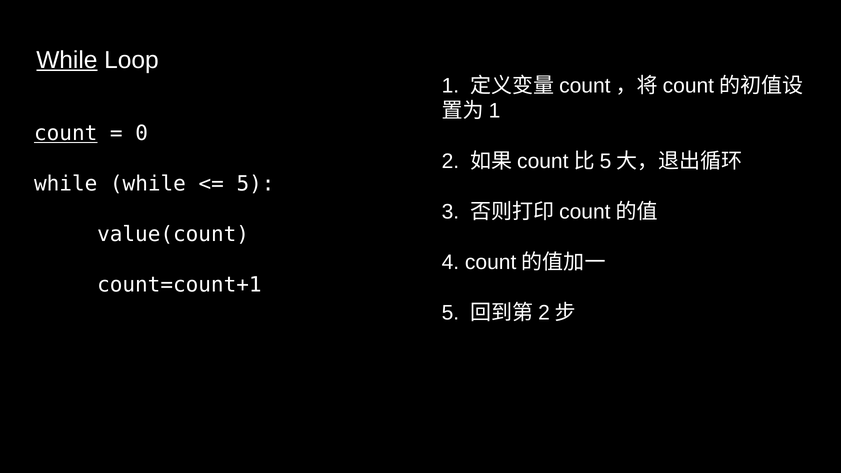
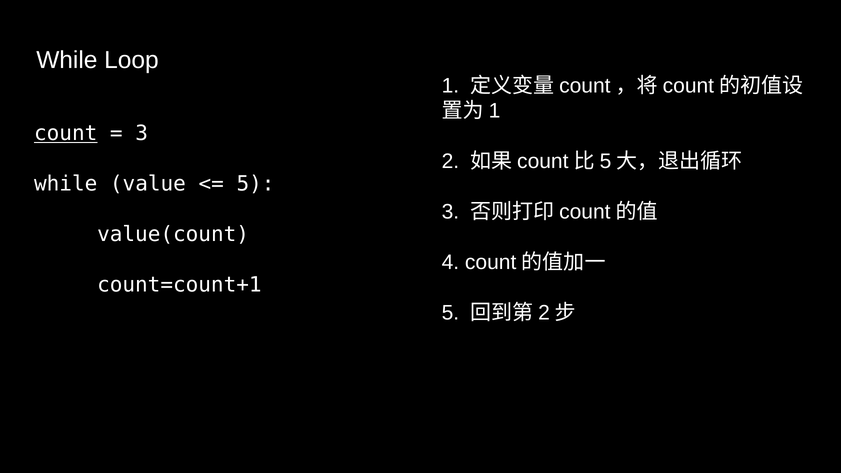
While underline: present -> none (67, 60)
0: 0 -> 3 (142, 133)
while while: while -> value (148, 184)
